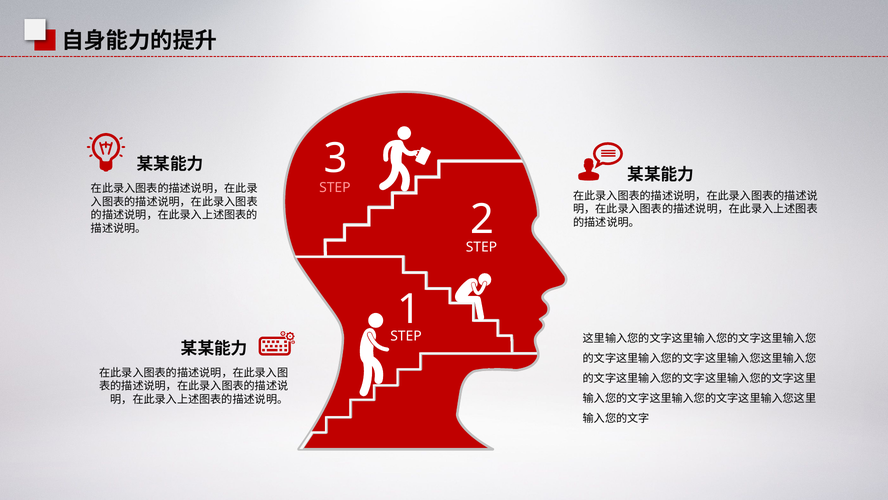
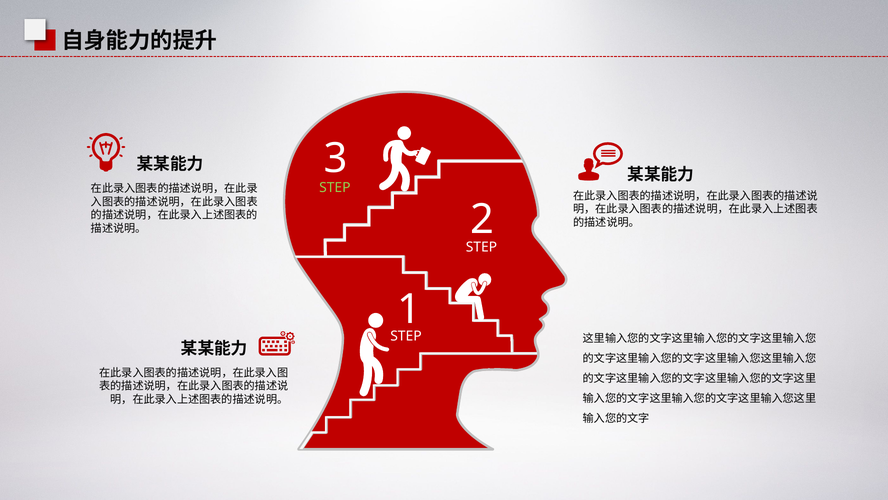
STEP colour: pink -> light green (335, 188)
